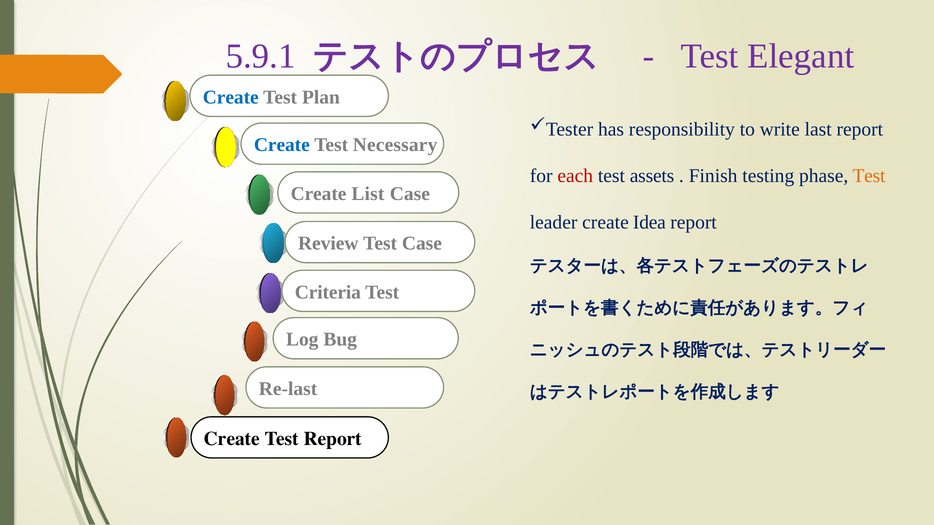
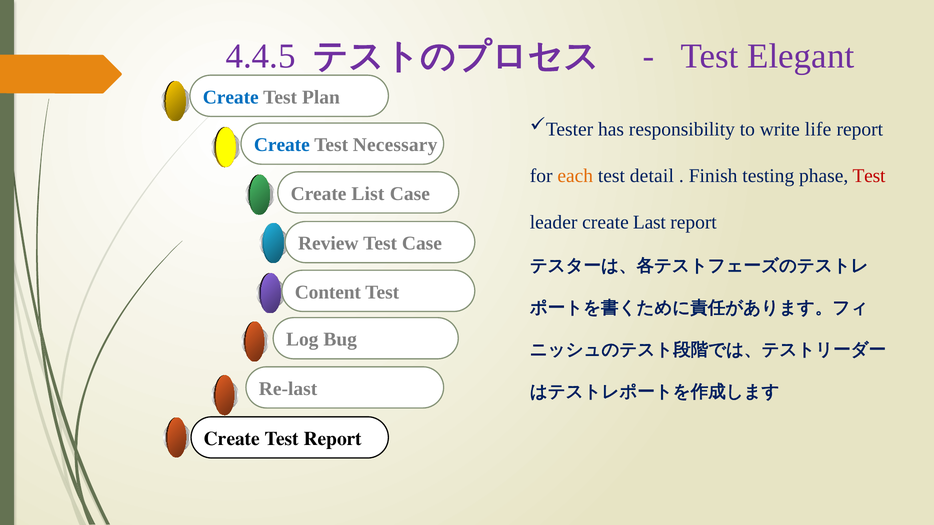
5.9.1: 5.9.1 -> 4.4.5 (261, 56)
last: last -> life (818, 129)
each colour: red -> orange (575, 176)
assets: assets -> detail (652, 176)
Test colour: orange -> red (869, 176)
Idea: Idea -> Last (649, 223)
Criteria: Criteria -> Content (328, 292)
